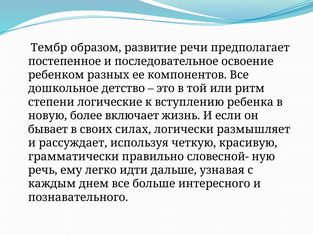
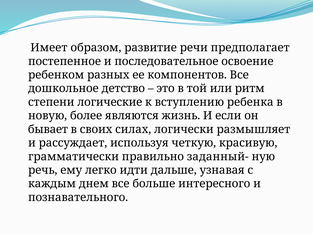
Тембр: Тембр -> Имеет (49, 48)
включает: включает -> являются (132, 116)
словесной-: словесной- -> заданный- (218, 156)
